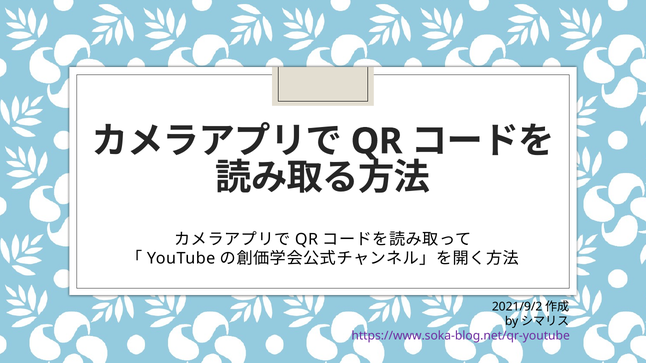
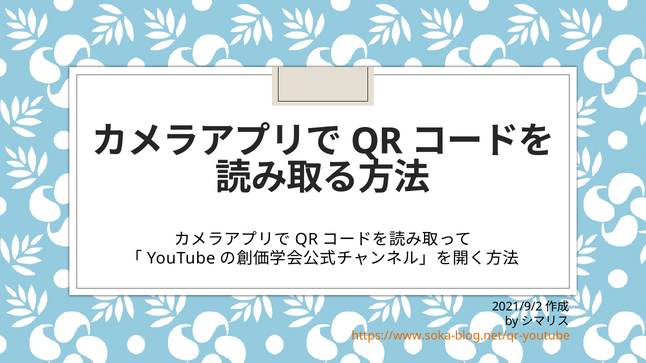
https://www.soka-blog.net/qr-youtube colour: purple -> orange (461, 336)
